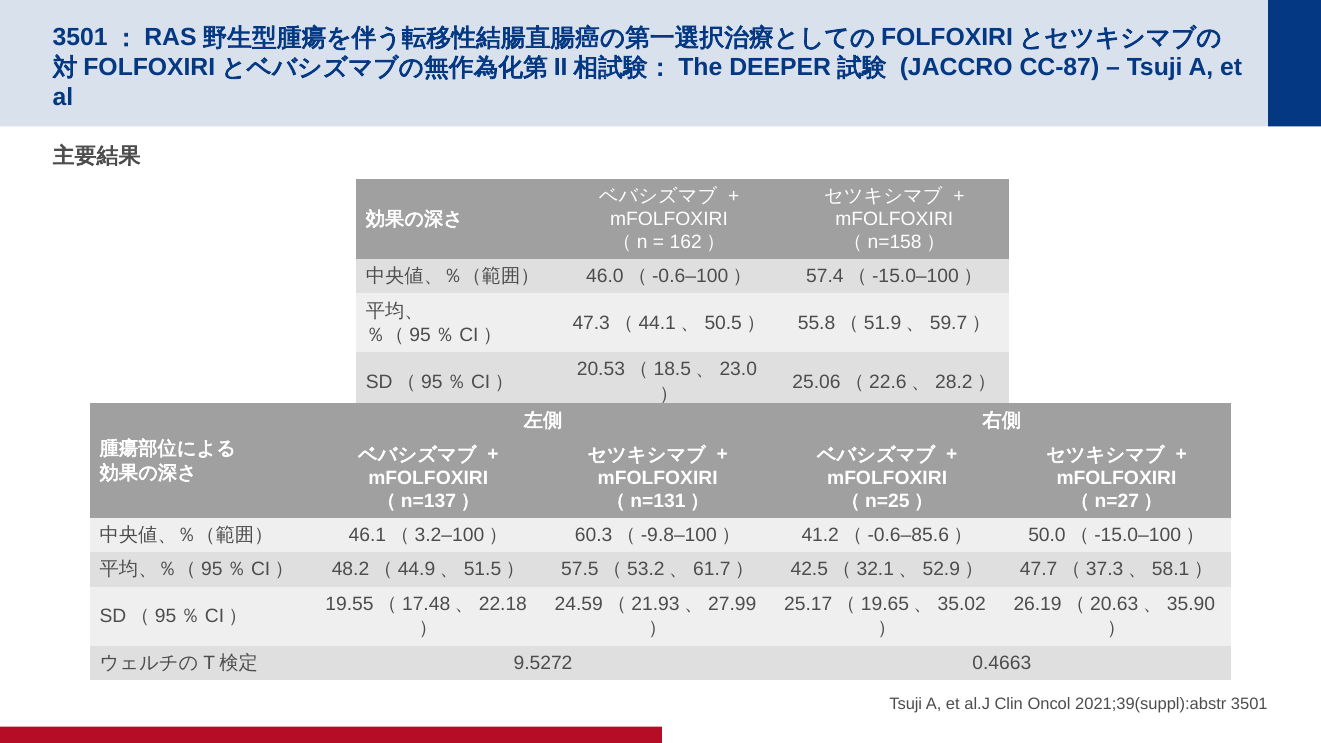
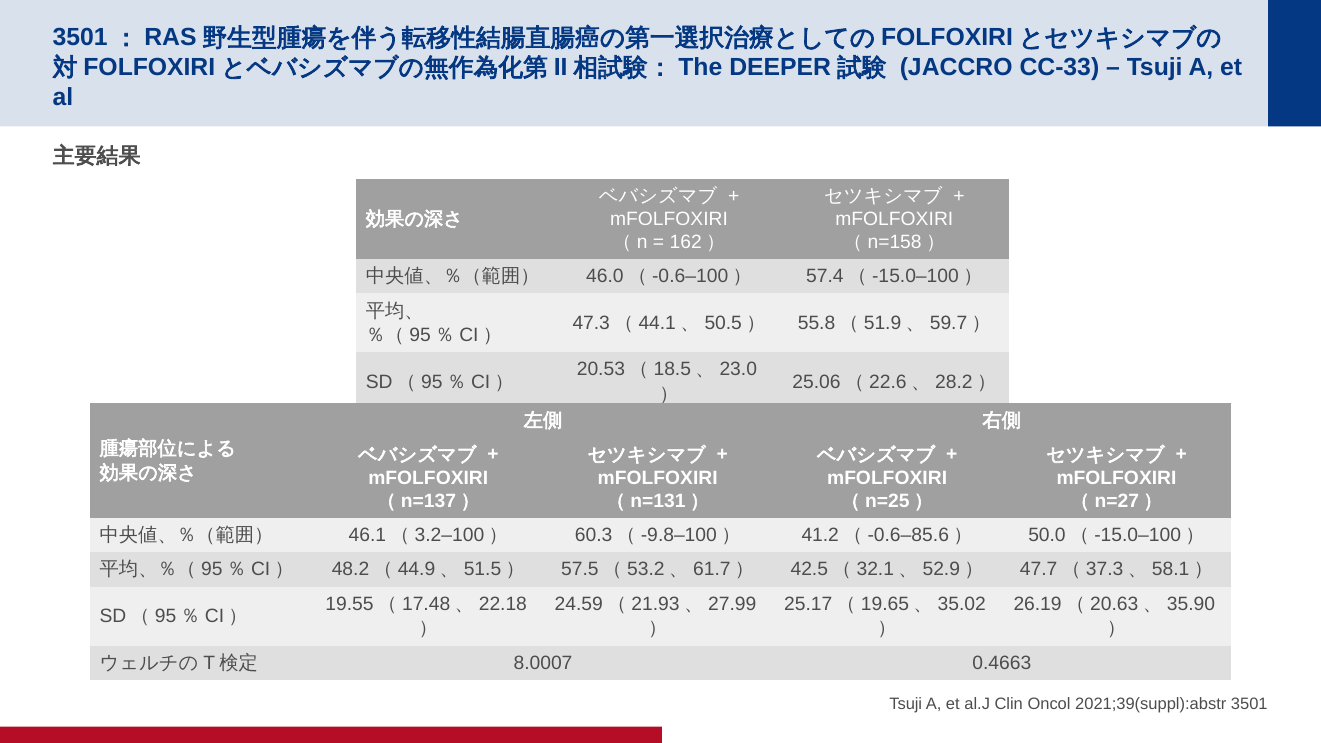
CC-87: CC-87 -> CC-33 (1059, 67)
9.5272: 9.5272 -> 8.0007 (543, 663)
